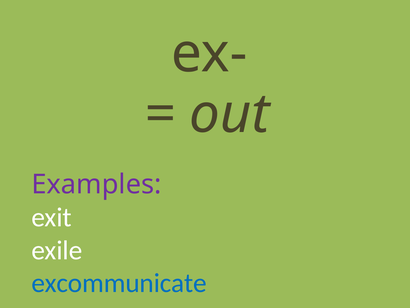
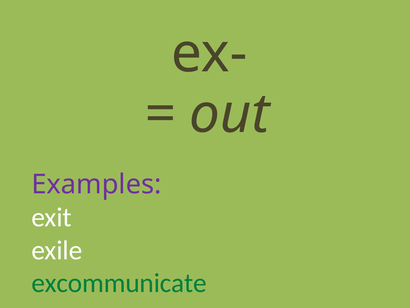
excommunicate colour: blue -> green (119, 283)
